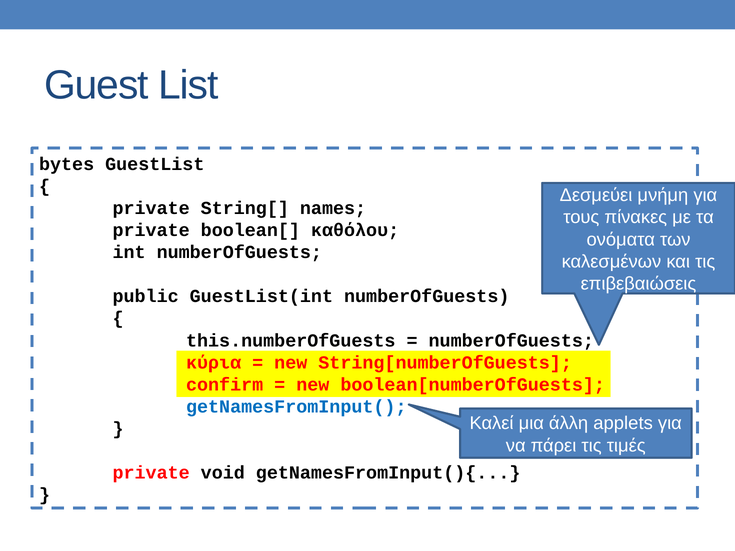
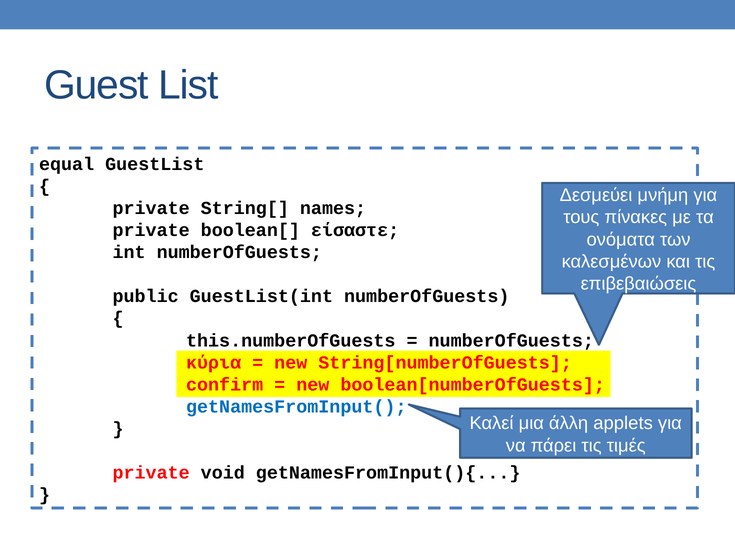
bytes: bytes -> equal (67, 164)
καθόλου: καθόλου -> είσαστε (355, 230)
